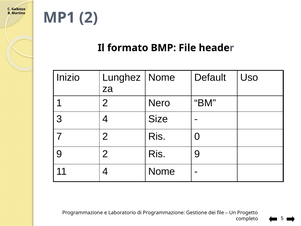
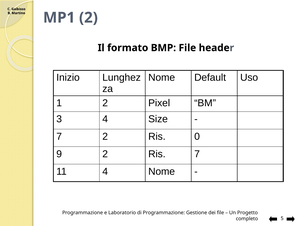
Nero: Nero -> Pixel (159, 103)
Ris 9: 9 -> 7 (197, 154)
